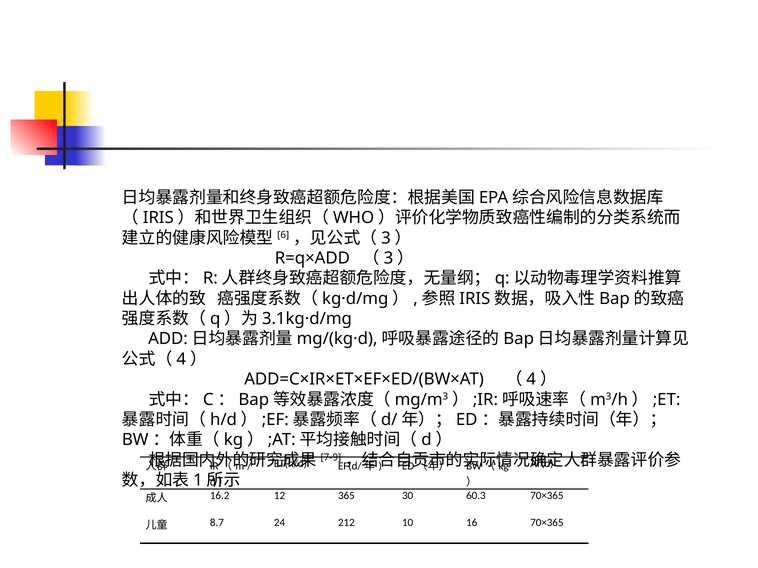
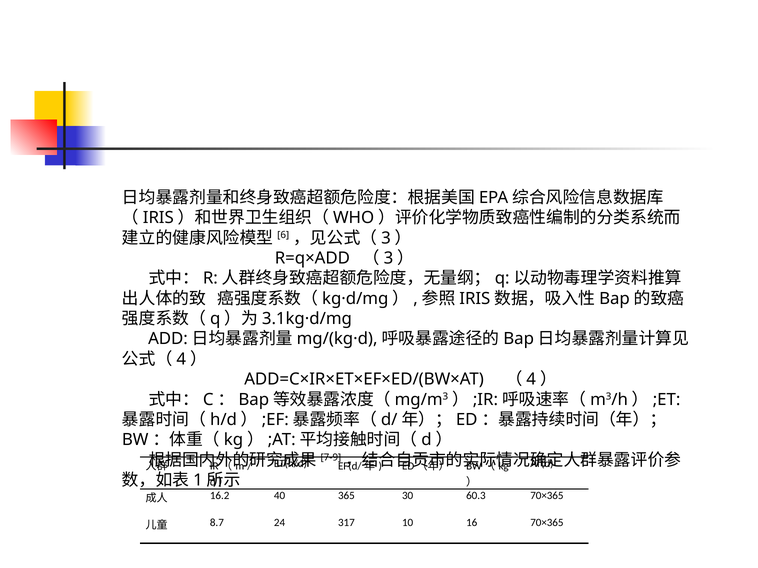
12: 12 -> 40 (280, 496)
212: 212 -> 317 (346, 523)
